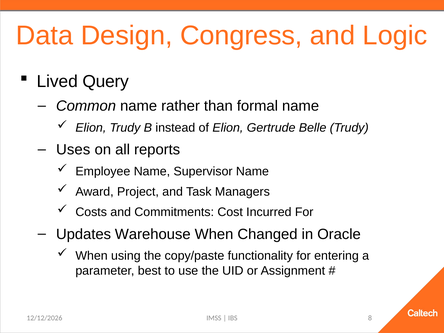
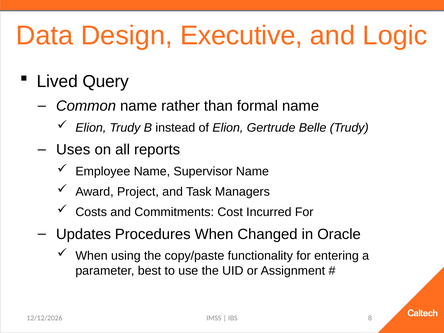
Congress: Congress -> Executive (241, 35)
Warehouse: Warehouse -> Procedures (153, 234)
